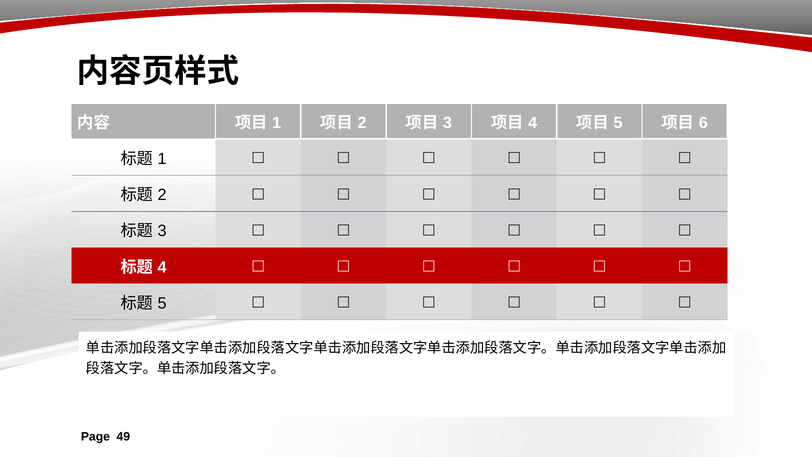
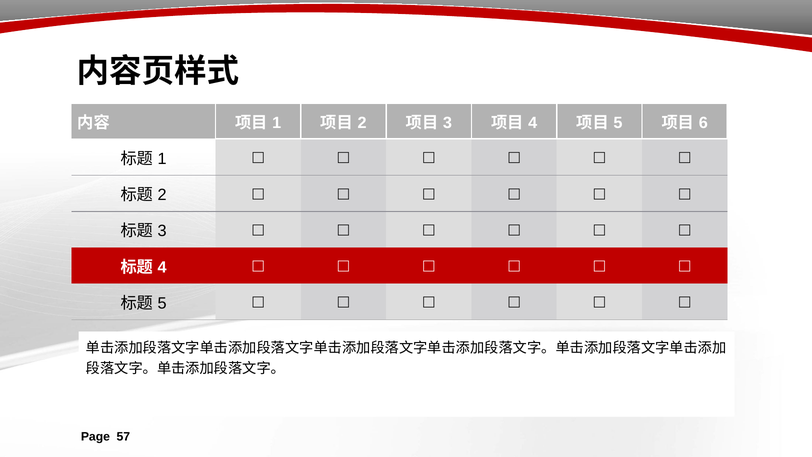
49: 49 -> 57 (123, 436)
